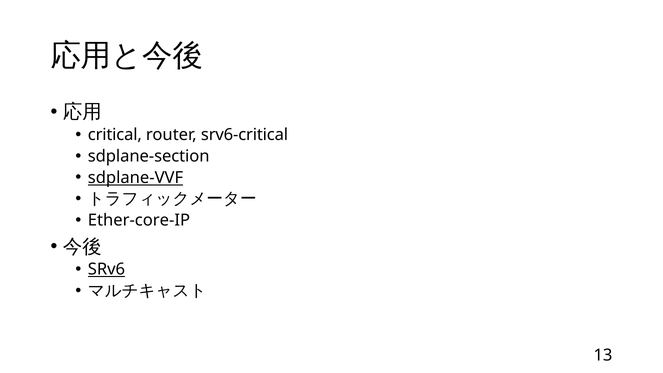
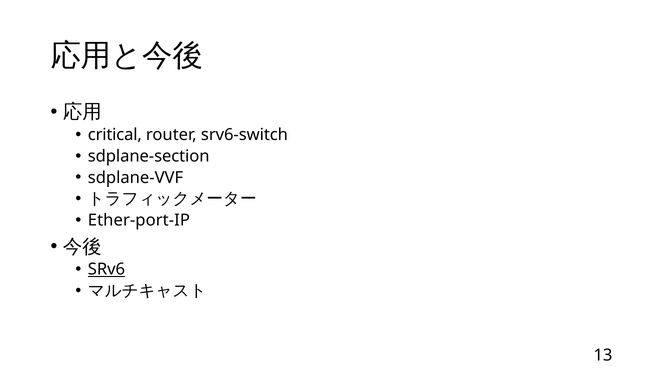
srv6-critical: srv6-critical -> srv6-switch (244, 135)
sdplane-VVF underline: present -> none (135, 178)
Ether-core-IP: Ether-core-IP -> Ether-port-IP (139, 220)
